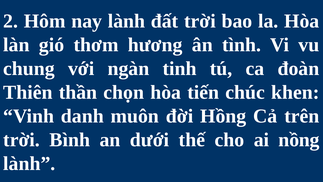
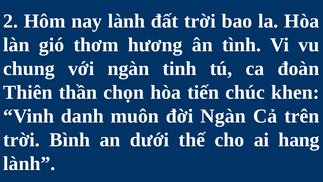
đời Hồng: Hồng -> Ngàn (223, 116)
nồng: nồng -> hang (299, 140)
